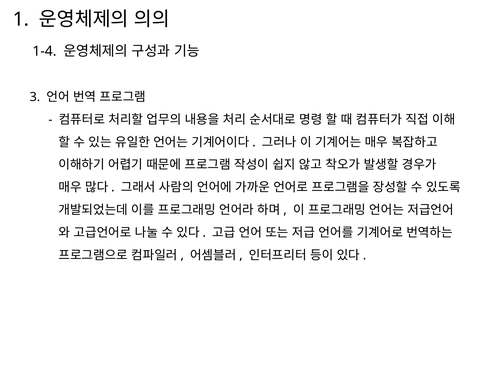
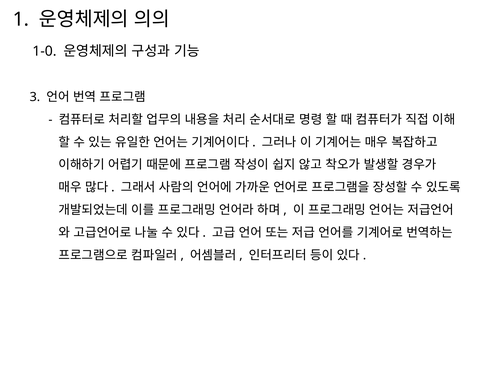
1-4: 1-4 -> 1-0 (44, 51)
